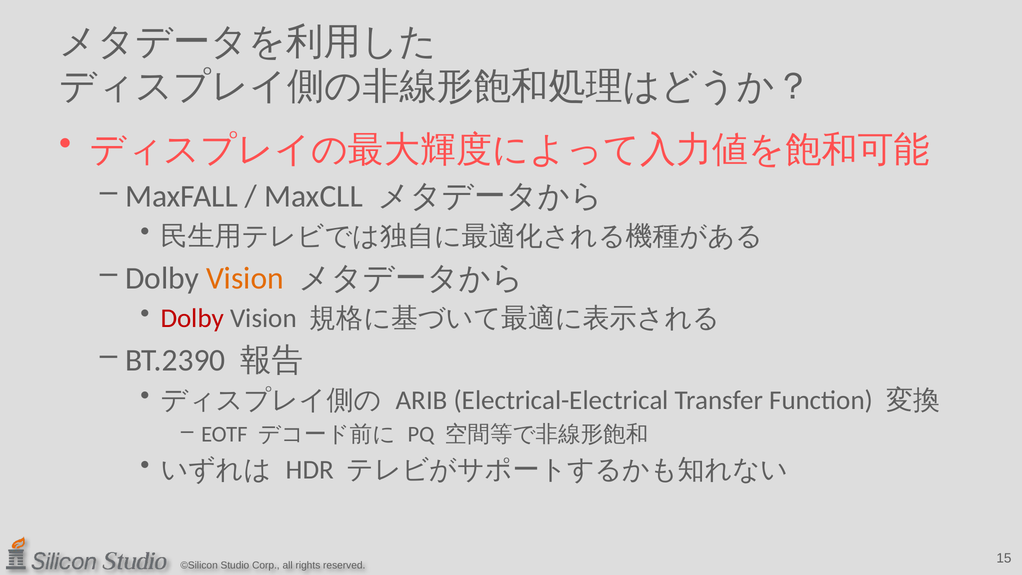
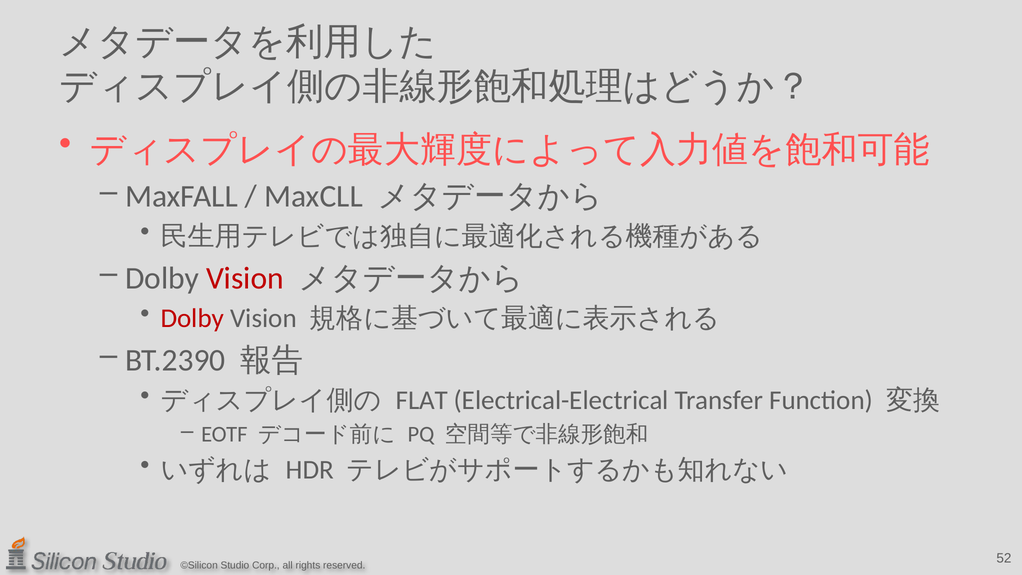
Vision colour: orange -> red (245, 278)
ARIB: ARIB -> FLAT (422, 400)
15: 15 -> 52 (1004, 558)
